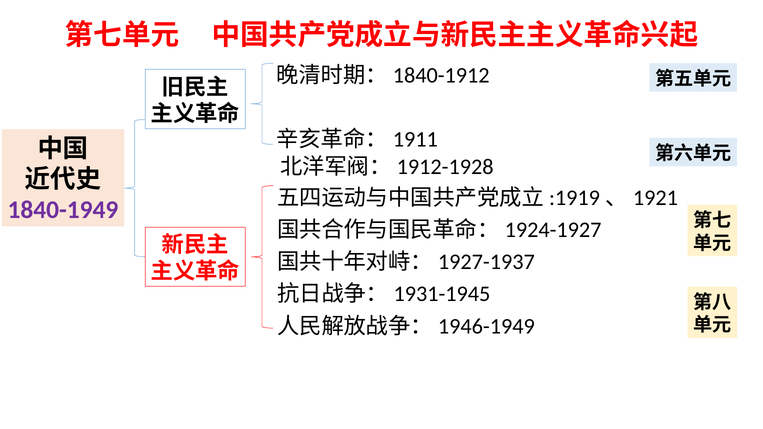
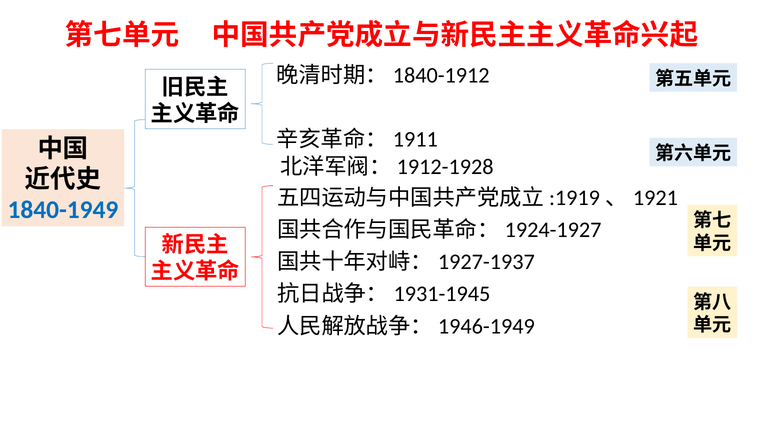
1840-1949 colour: purple -> blue (63, 210)
